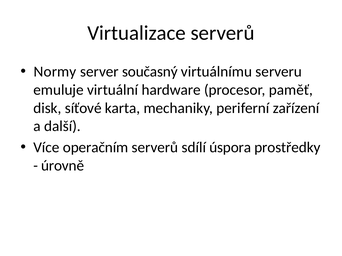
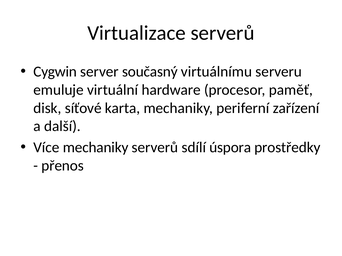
Normy: Normy -> Cygwin (55, 72)
Více operačním: operačním -> mechaniky (96, 148)
úrovně: úrovně -> přenos (63, 166)
